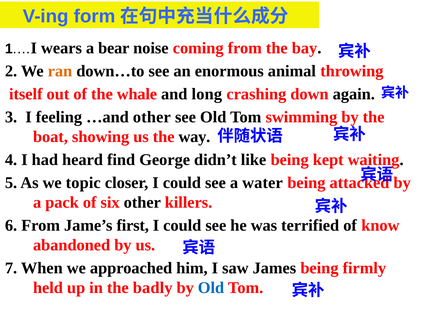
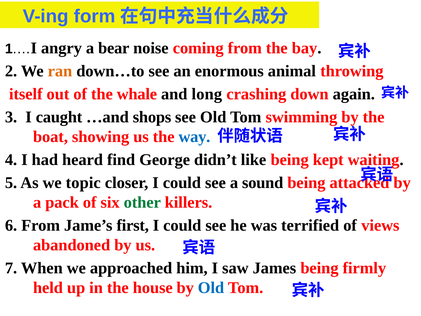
wears: wears -> angry (61, 48)
feeling: feeling -> caught (59, 117)
…and other: other -> shops (152, 117)
way colour: black -> blue (194, 137)
water: water -> sound (263, 183)
other colour: black -> green (142, 202)
know: know -> views (380, 225)
badly: badly -> house (153, 287)
